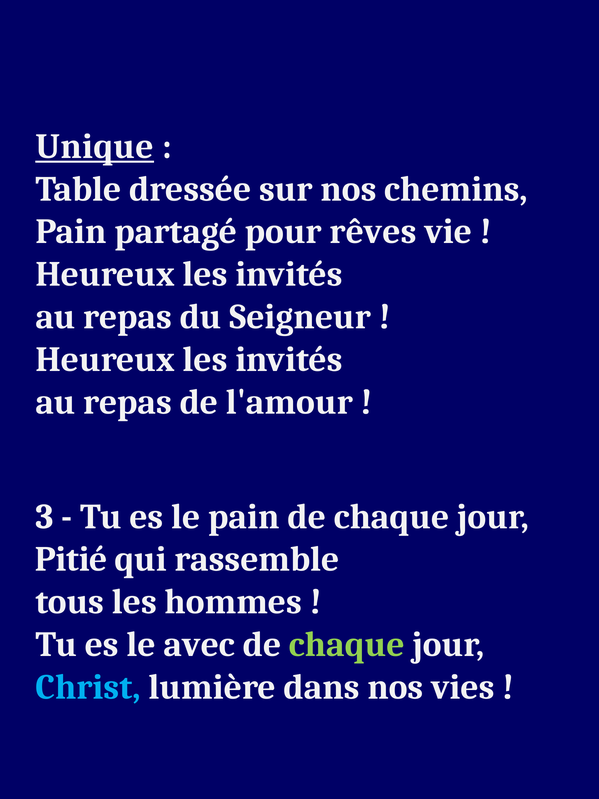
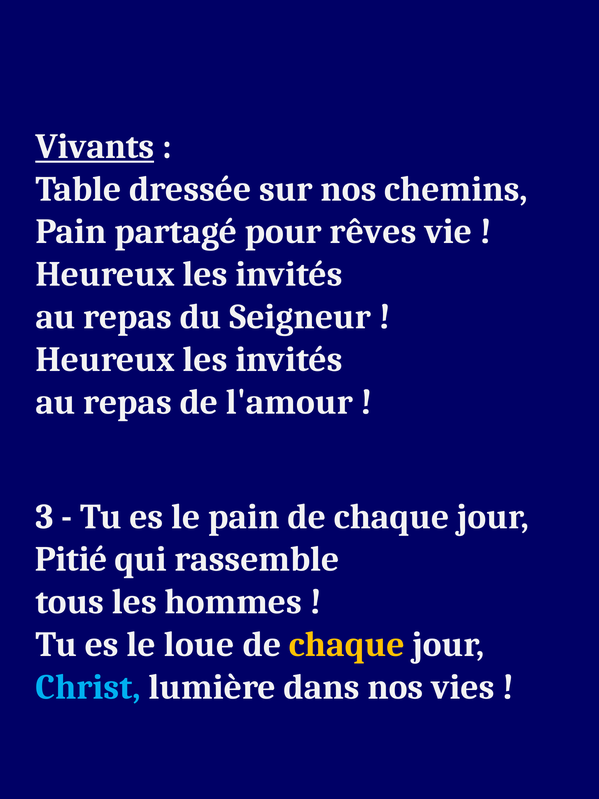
Unique: Unique -> Vivants (95, 146)
avec: avec -> loue (199, 644)
chaque colour: light green -> yellow (347, 644)
